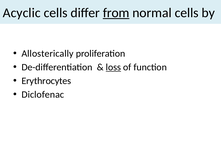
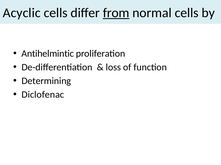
Allosterically: Allosterically -> Antihelmintic (48, 54)
loss underline: present -> none (113, 67)
Erythrocytes: Erythrocytes -> Determining (46, 81)
